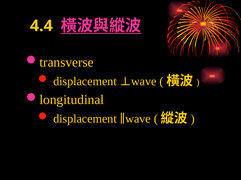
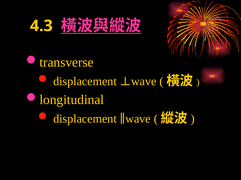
4.4: 4.4 -> 4.3 (41, 26)
